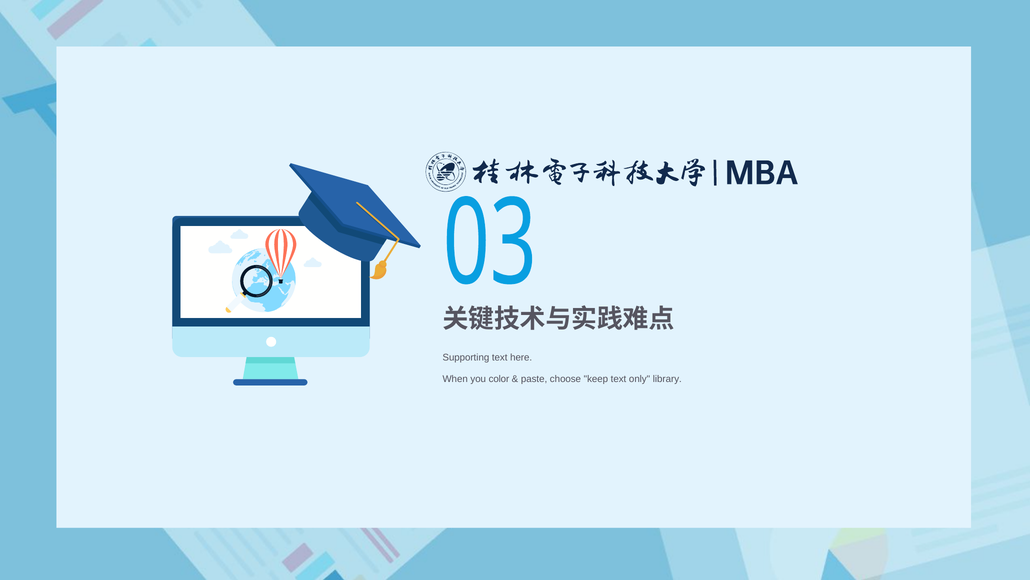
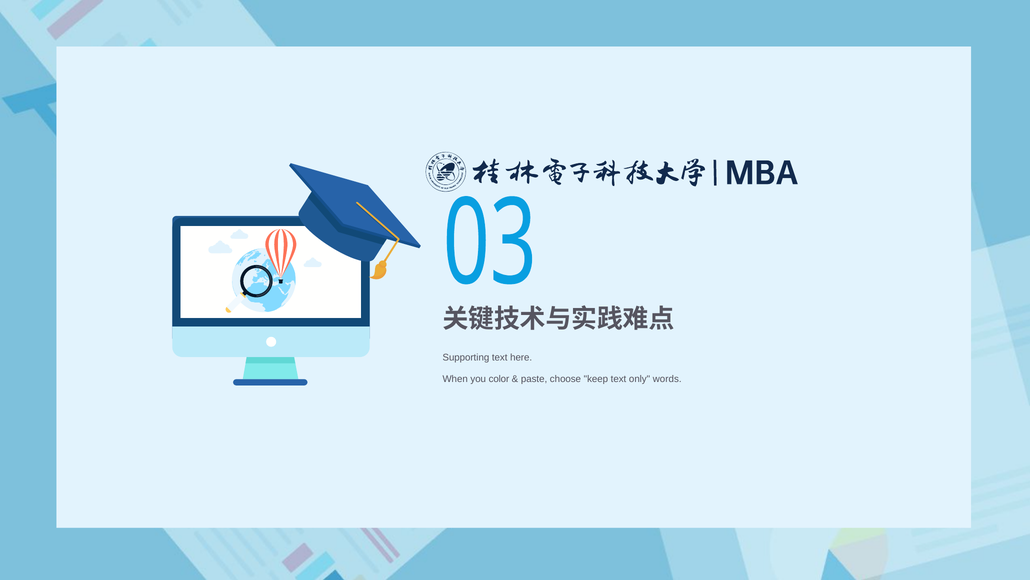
library: library -> words (667, 378)
